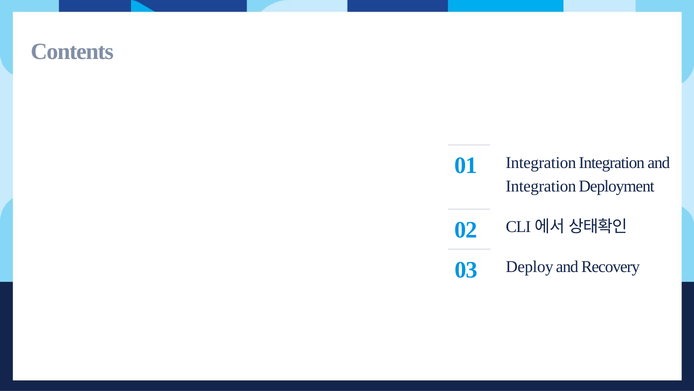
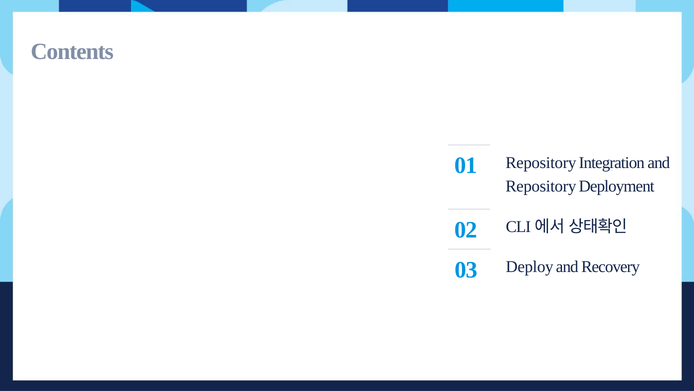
Integration: Integration -> Repository (541, 163)
Integration: Integration -> Repository (541, 186)
